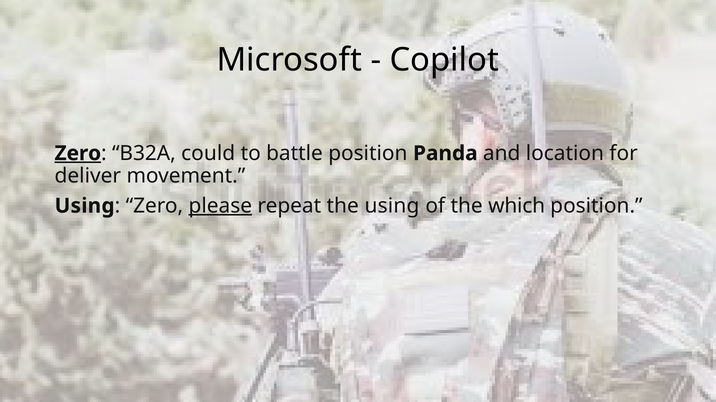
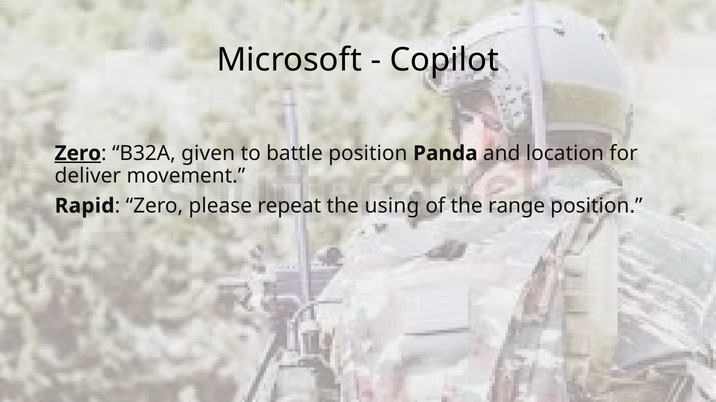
could: could -> given (208, 154)
Using: Using -> Rapid (85, 206)
please underline: present -> none (220, 206)
which: which -> range (517, 206)
